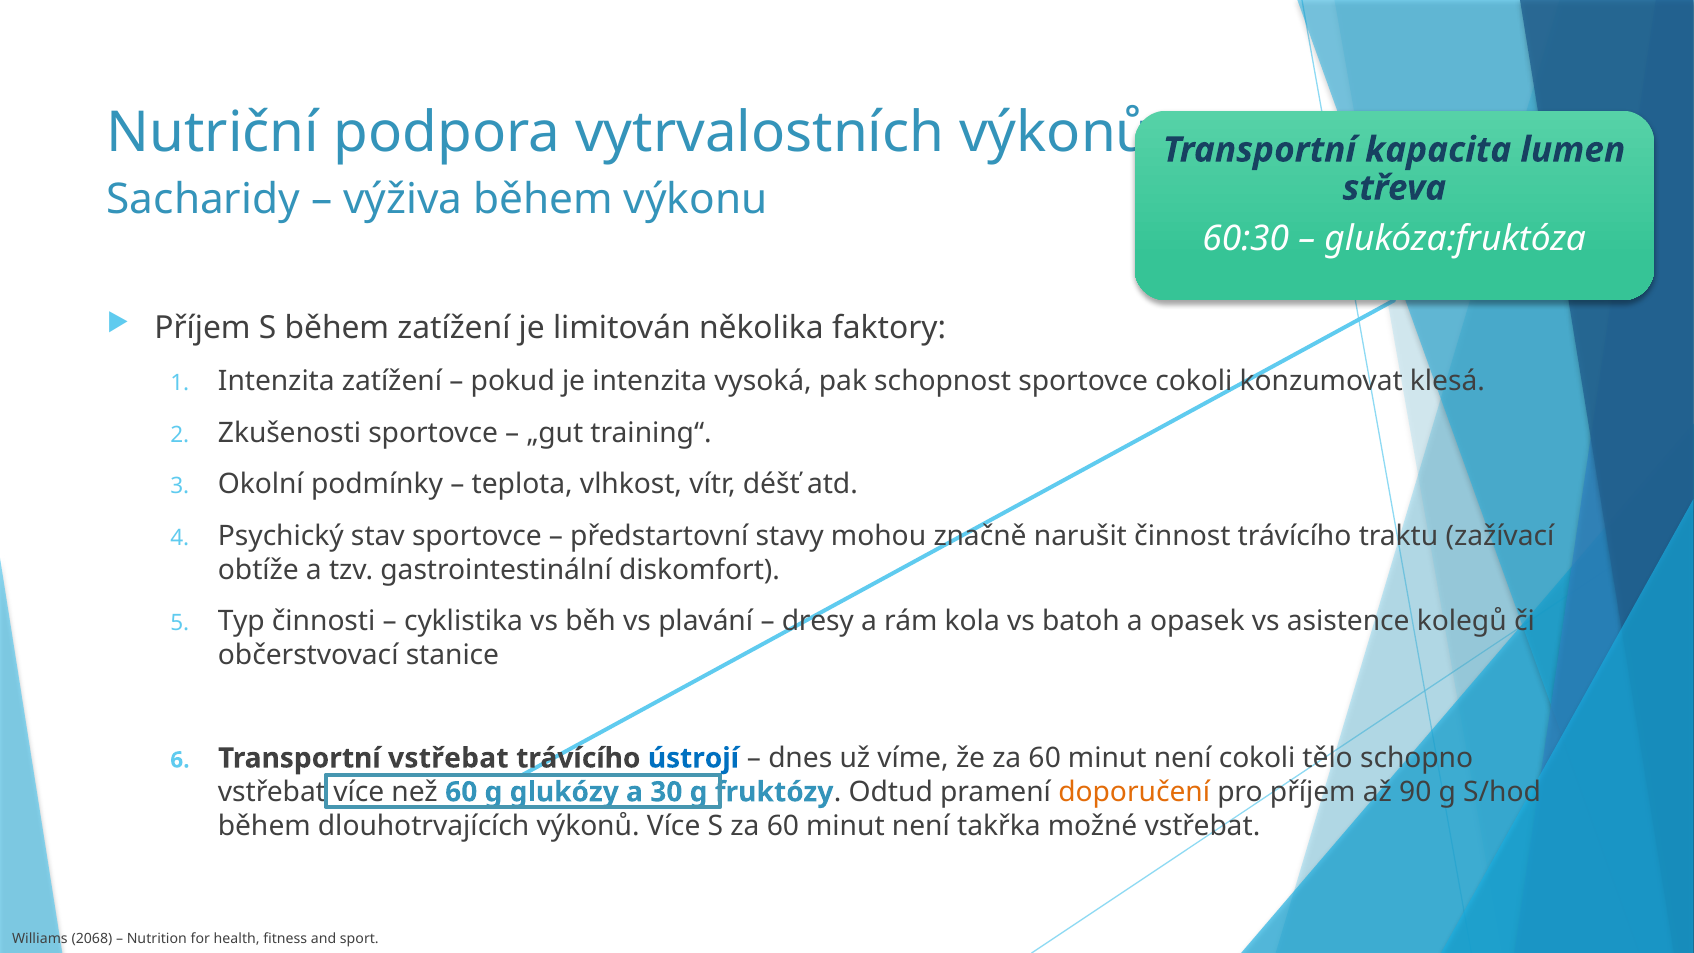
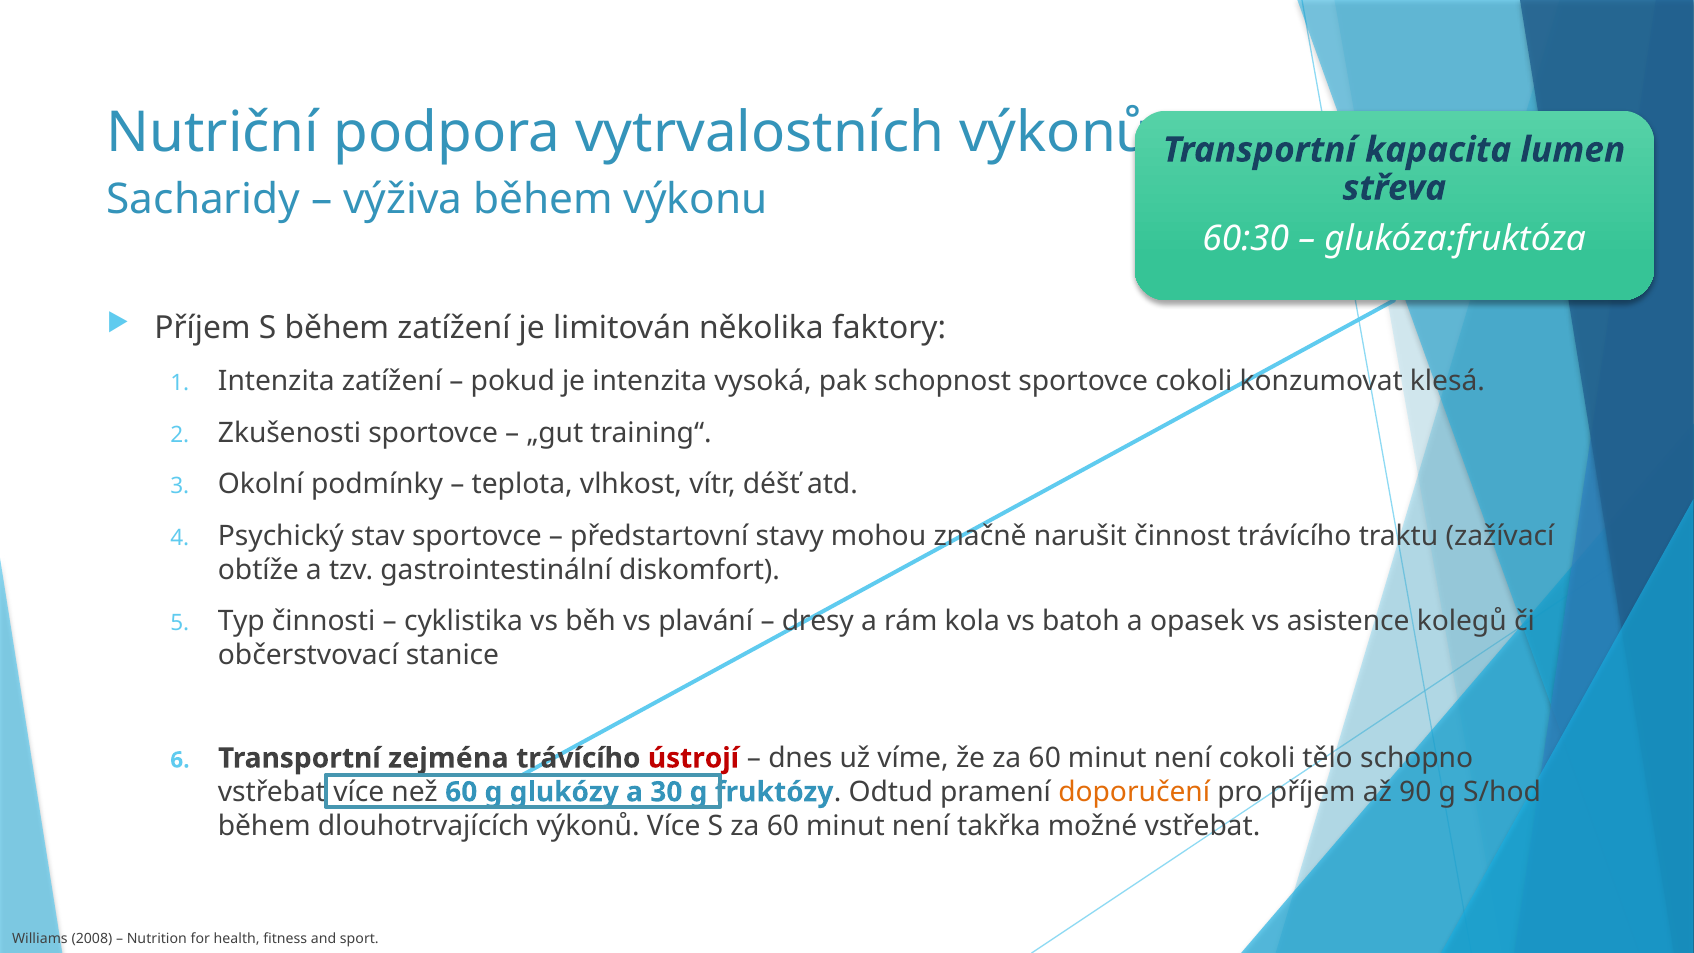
Transportní vstřebat: vstřebat -> zejména (448, 758)
ústrojí colour: blue -> red (693, 758)
2068: 2068 -> 2008 (92, 939)
